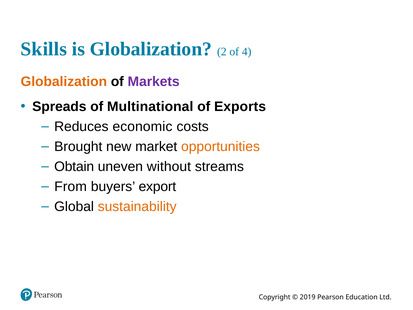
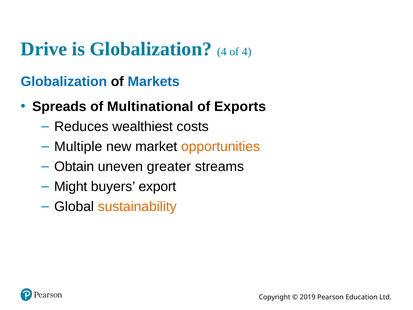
Skills: Skills -> Drive (44, 49)
Globalization 2: 2 -> 4 (222, 52)
Globalization colour: orange -> blue (64, 82)
Markets colour: purple -> blue (154, 82)
economic: economic -> wealthiest (143, 127)
Brought: Brought -> Multiple (78, 147)
without: without -> greater (169, 167)
From: From -> Might (71, 186)
